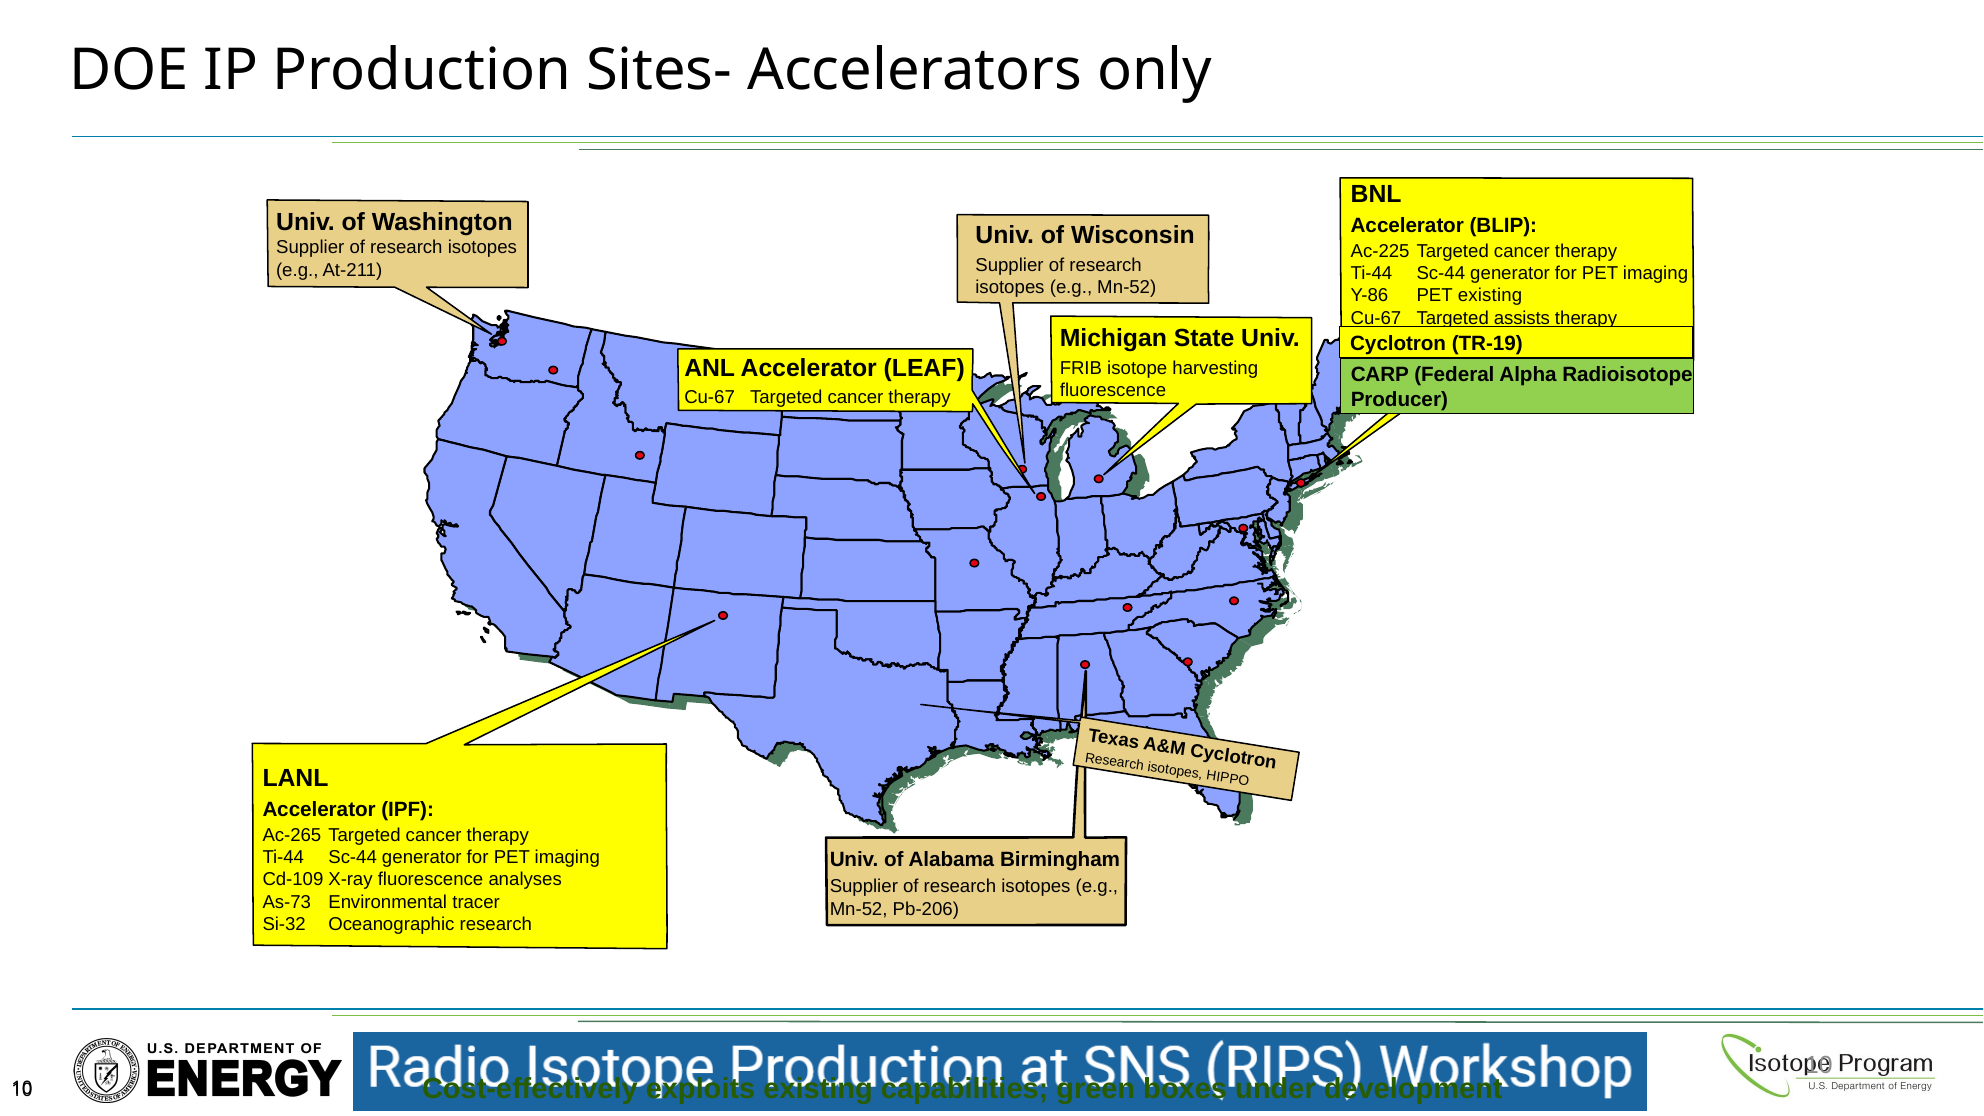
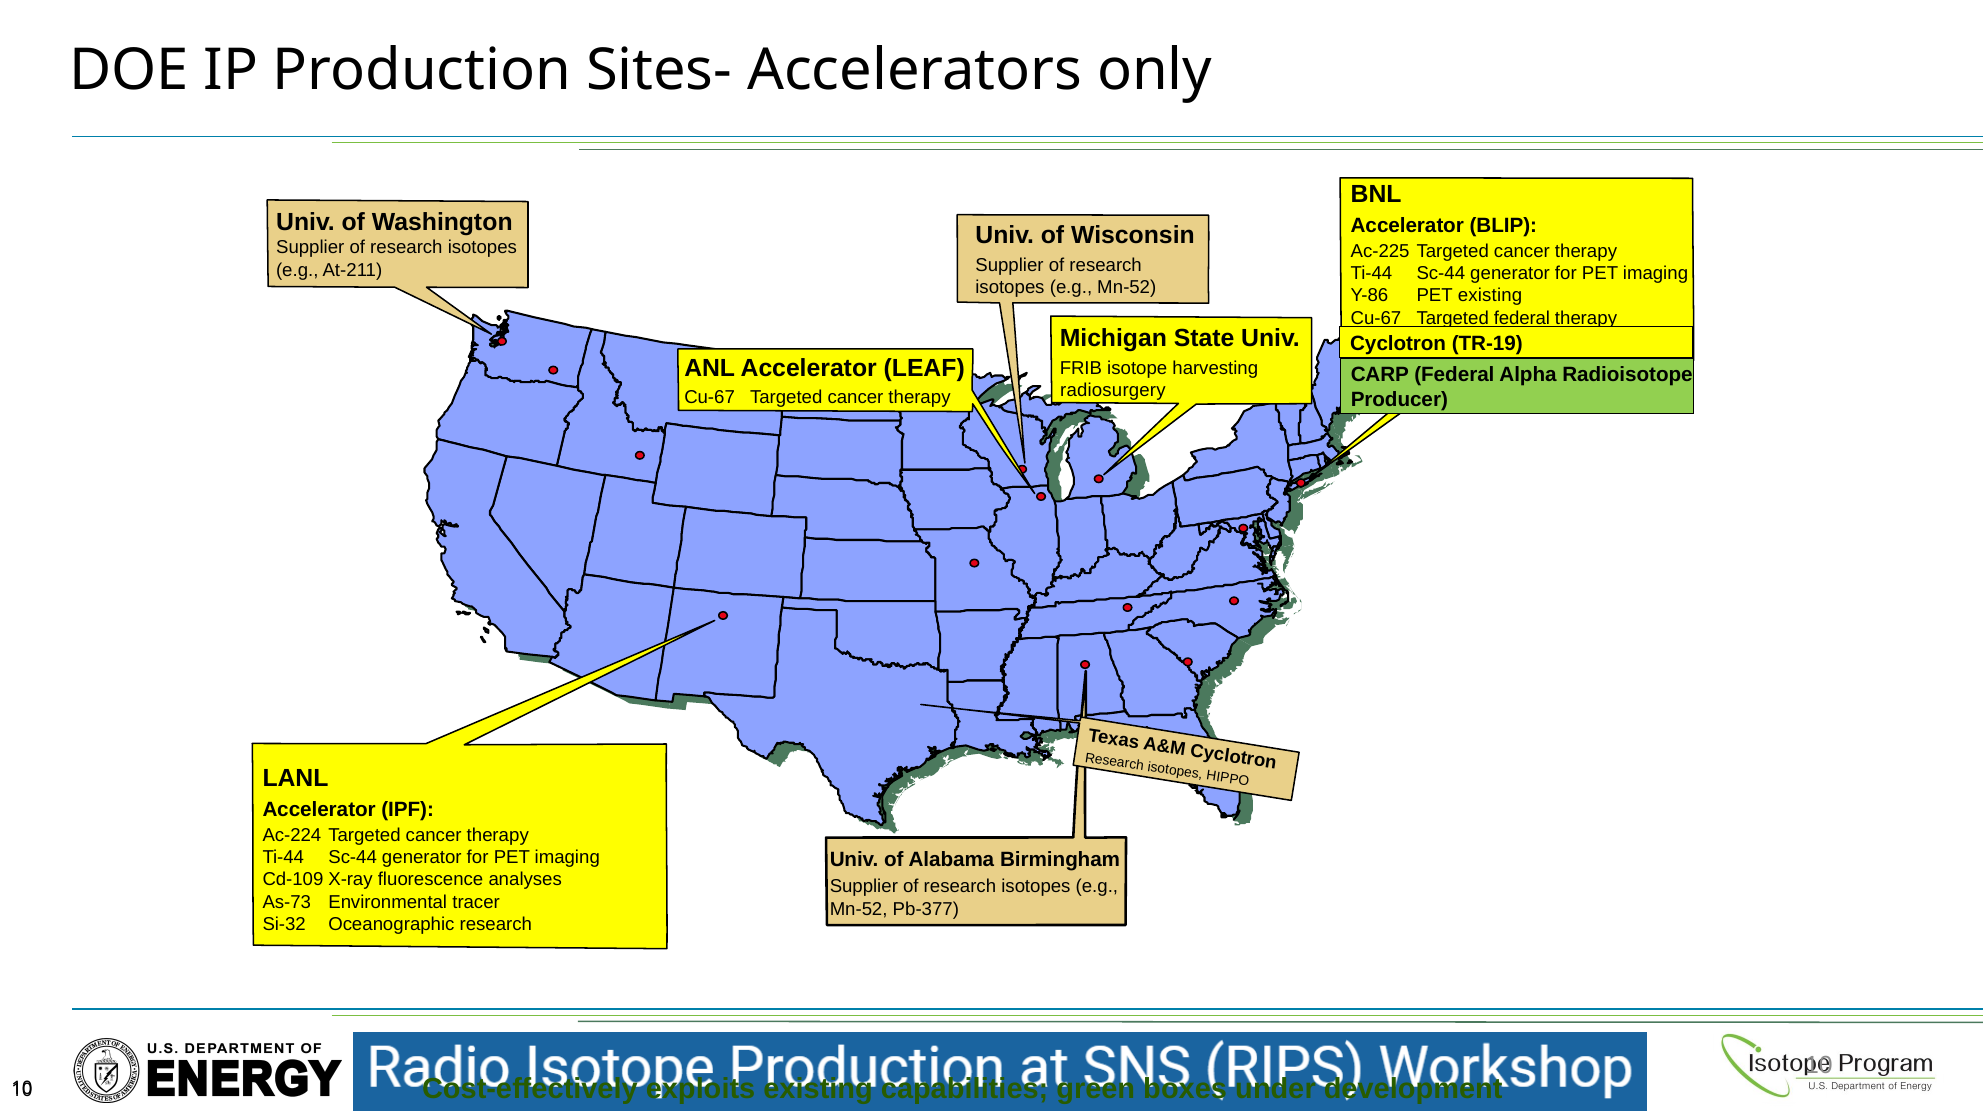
Targeted assists: assists -> federal (1522, 318)
fluorescence: fluorescence -> radiosurgery (1113, 391)
Ac-265: Ac-265 -> Ac-224 (292, 835)
Pb-206: Pb-206 -> Pb-377 (926, 909)
